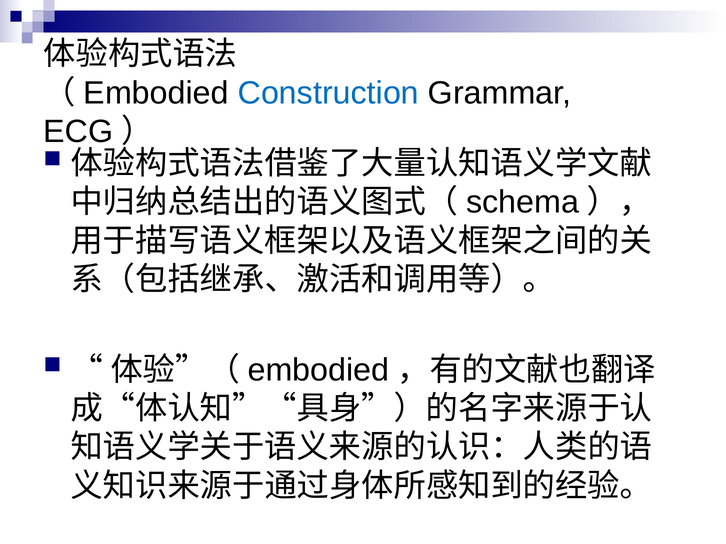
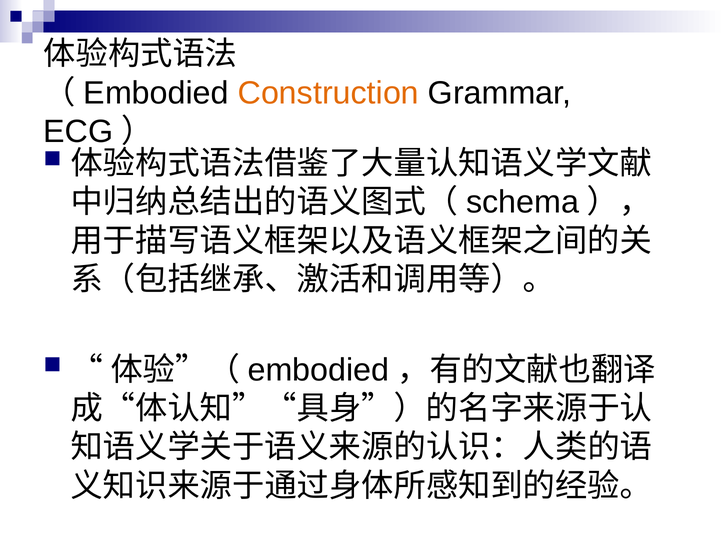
Construction colour: blue -> orange (328, 93)
